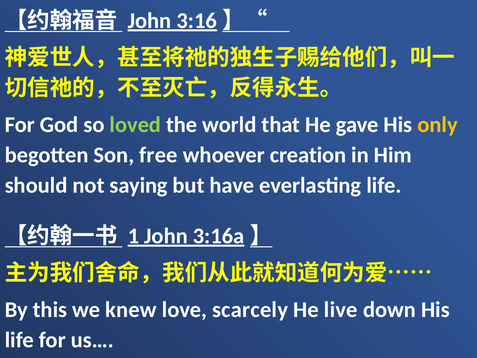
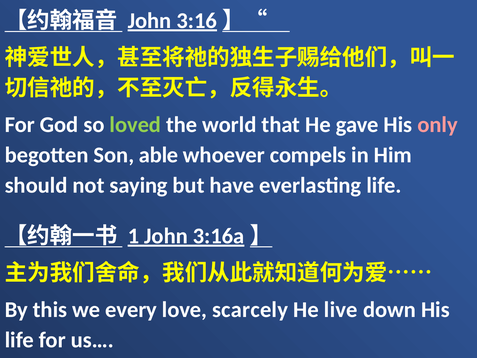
only colour: yellow -> pink (438, 125)
free: free -> able (159, 155)
creation: creation -> compels (308, 155)
knew: knew -> every (131, 310)
